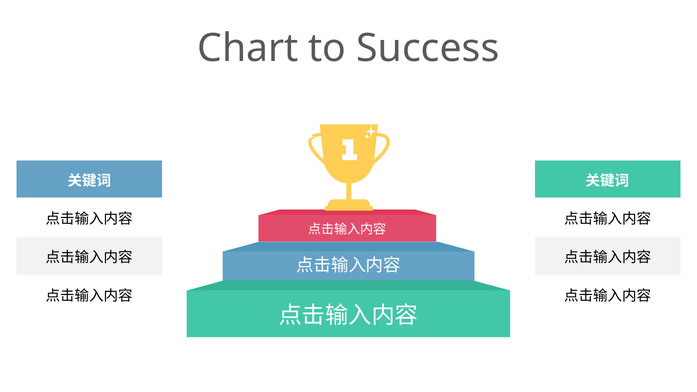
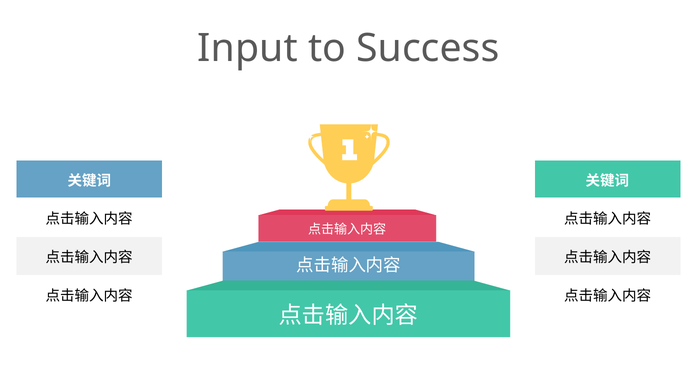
Chart: Chart -> Input (248, 48)
